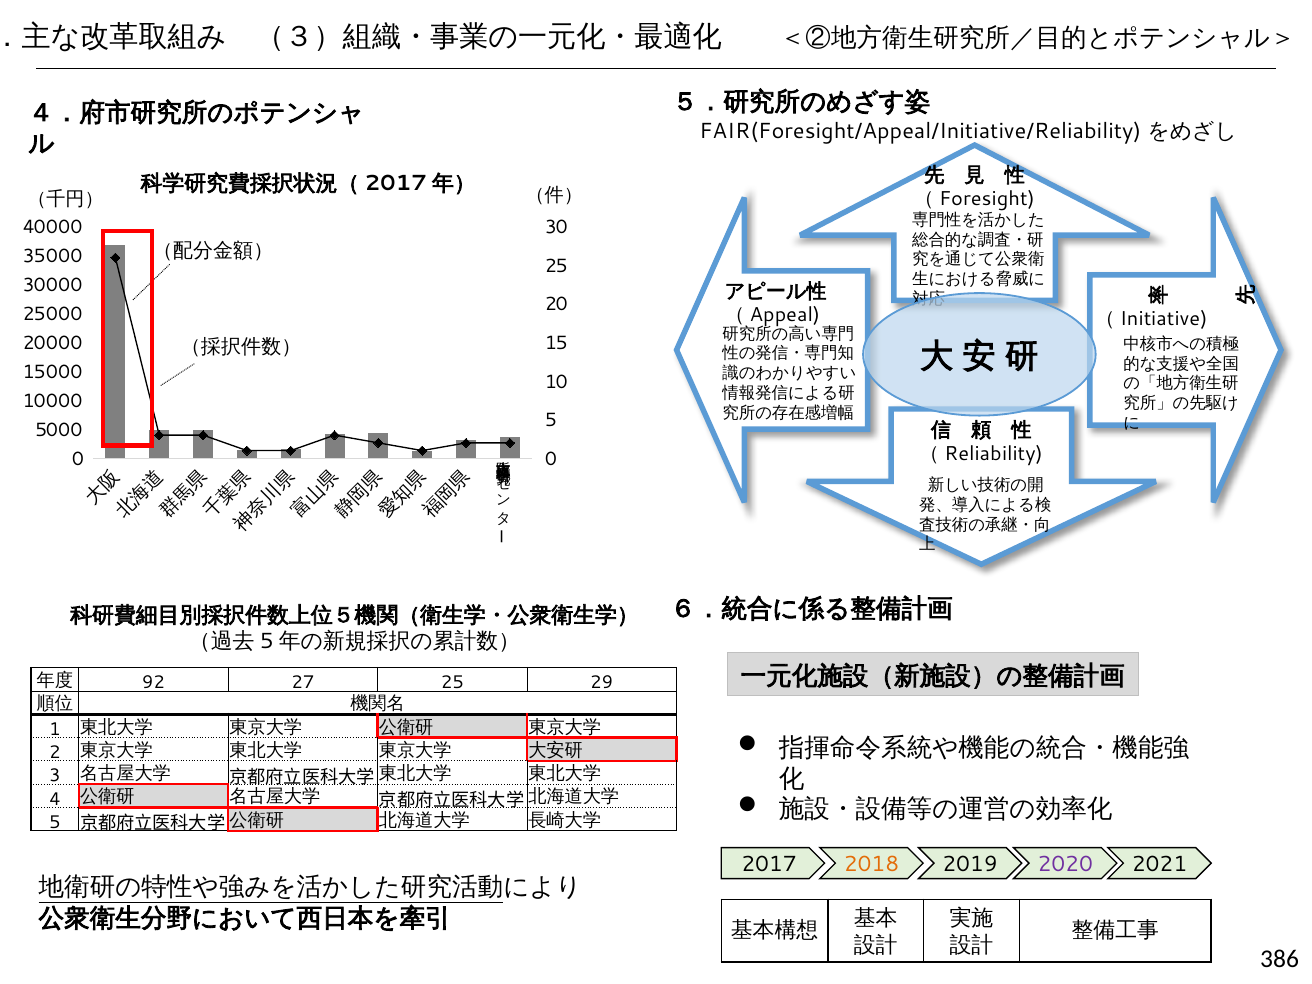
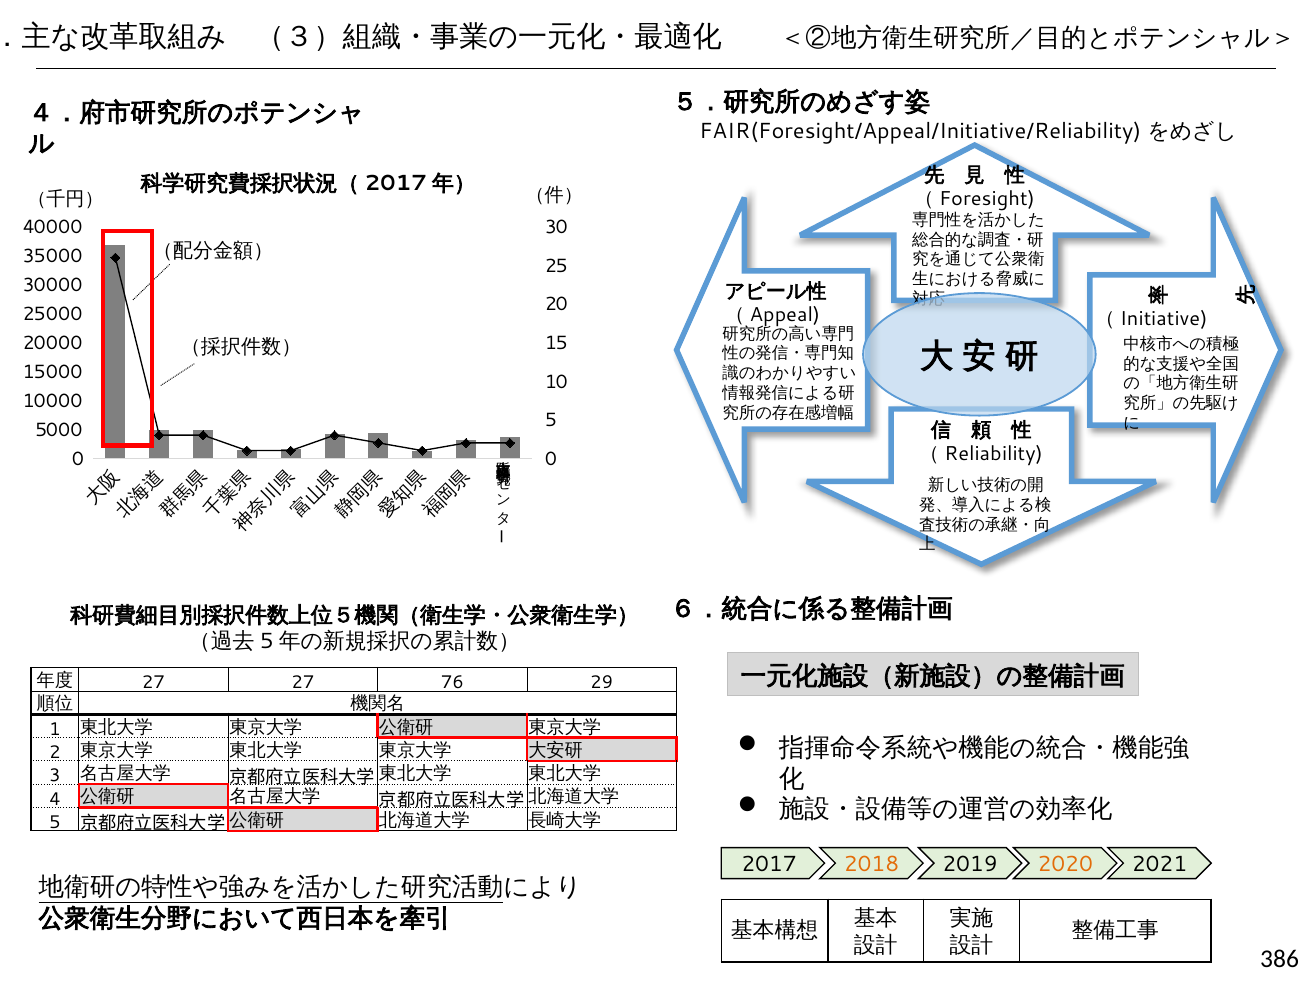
92: 92 -> 27 (153, 683)
27 25: 25 -> 76 (452, 683)
2020 colour: purple -> orange (1065, 865)
